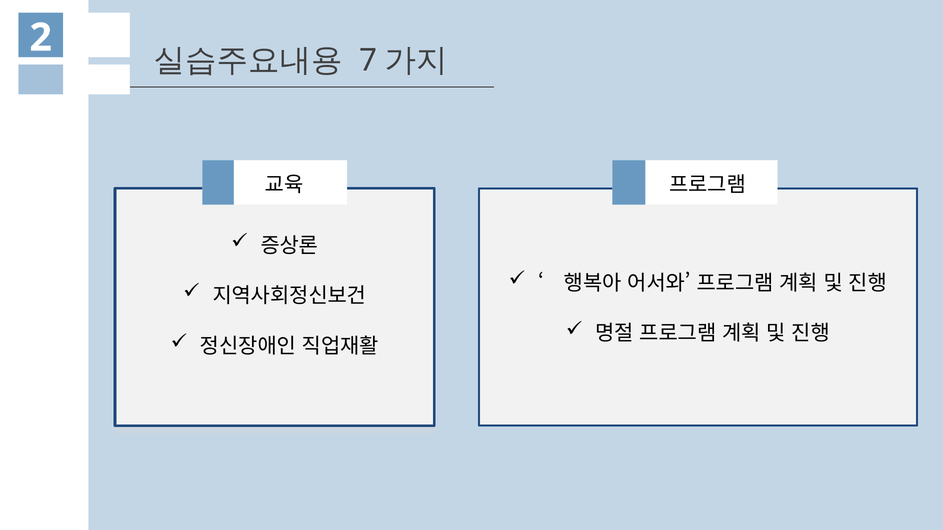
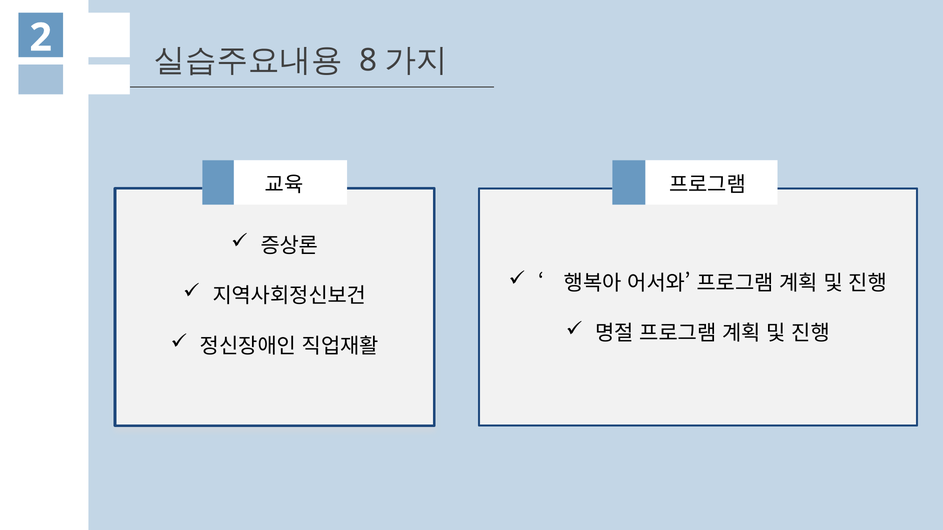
7: 7 -> 8 (368, 61)
